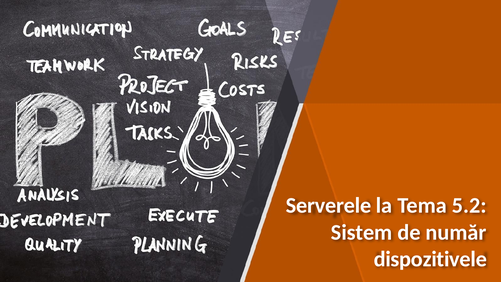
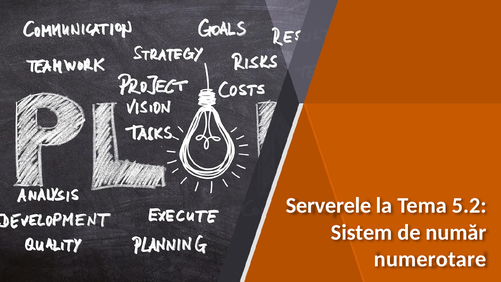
dispozitivele: dispozitivele -> numerotare (430, 259)
